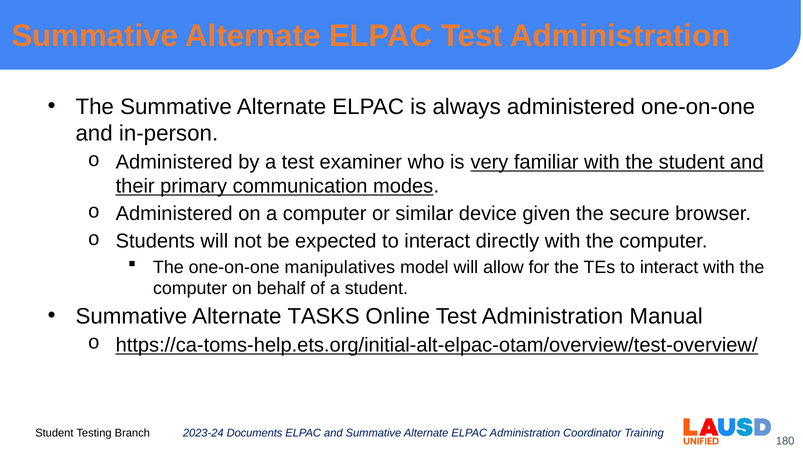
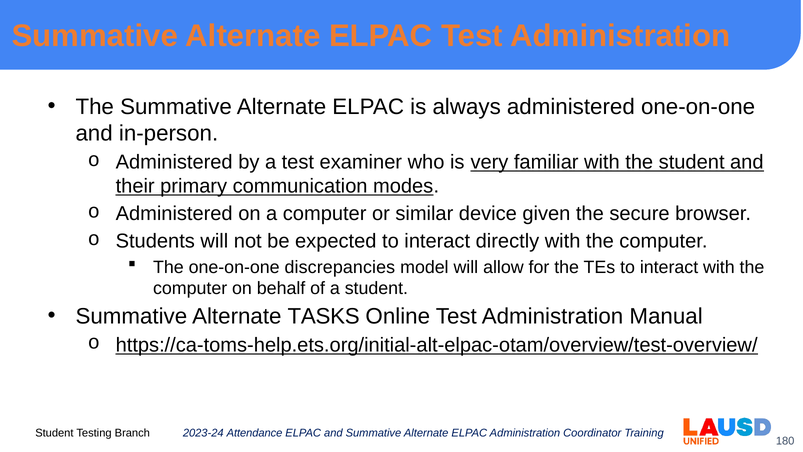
manipulatives: manipulatives -> discrepancies (340, 267)
Documents: Documents -> Attendance (255, 433)
